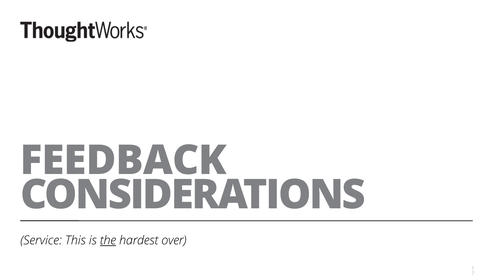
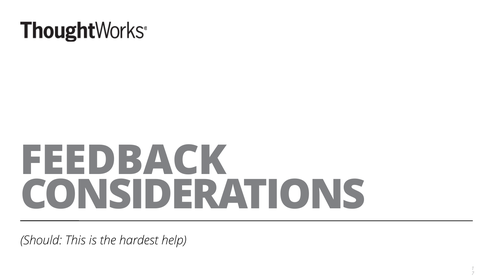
Service: Service -> Should (41, 240)
the underline: present -> none (108, 240)
over: over -> help (174, 240)
